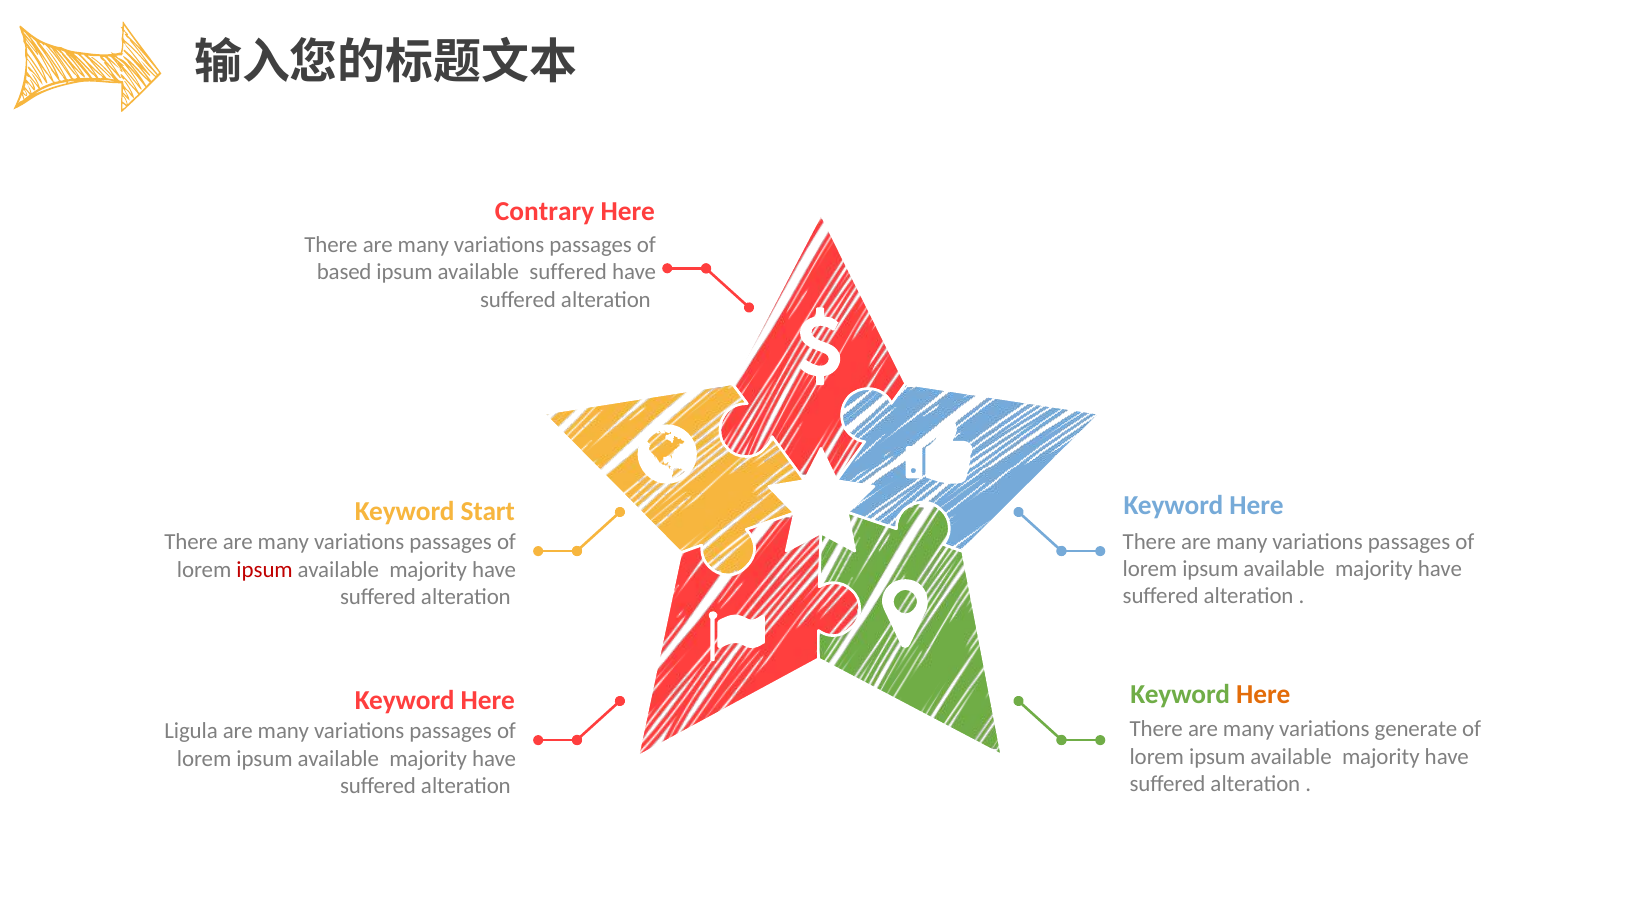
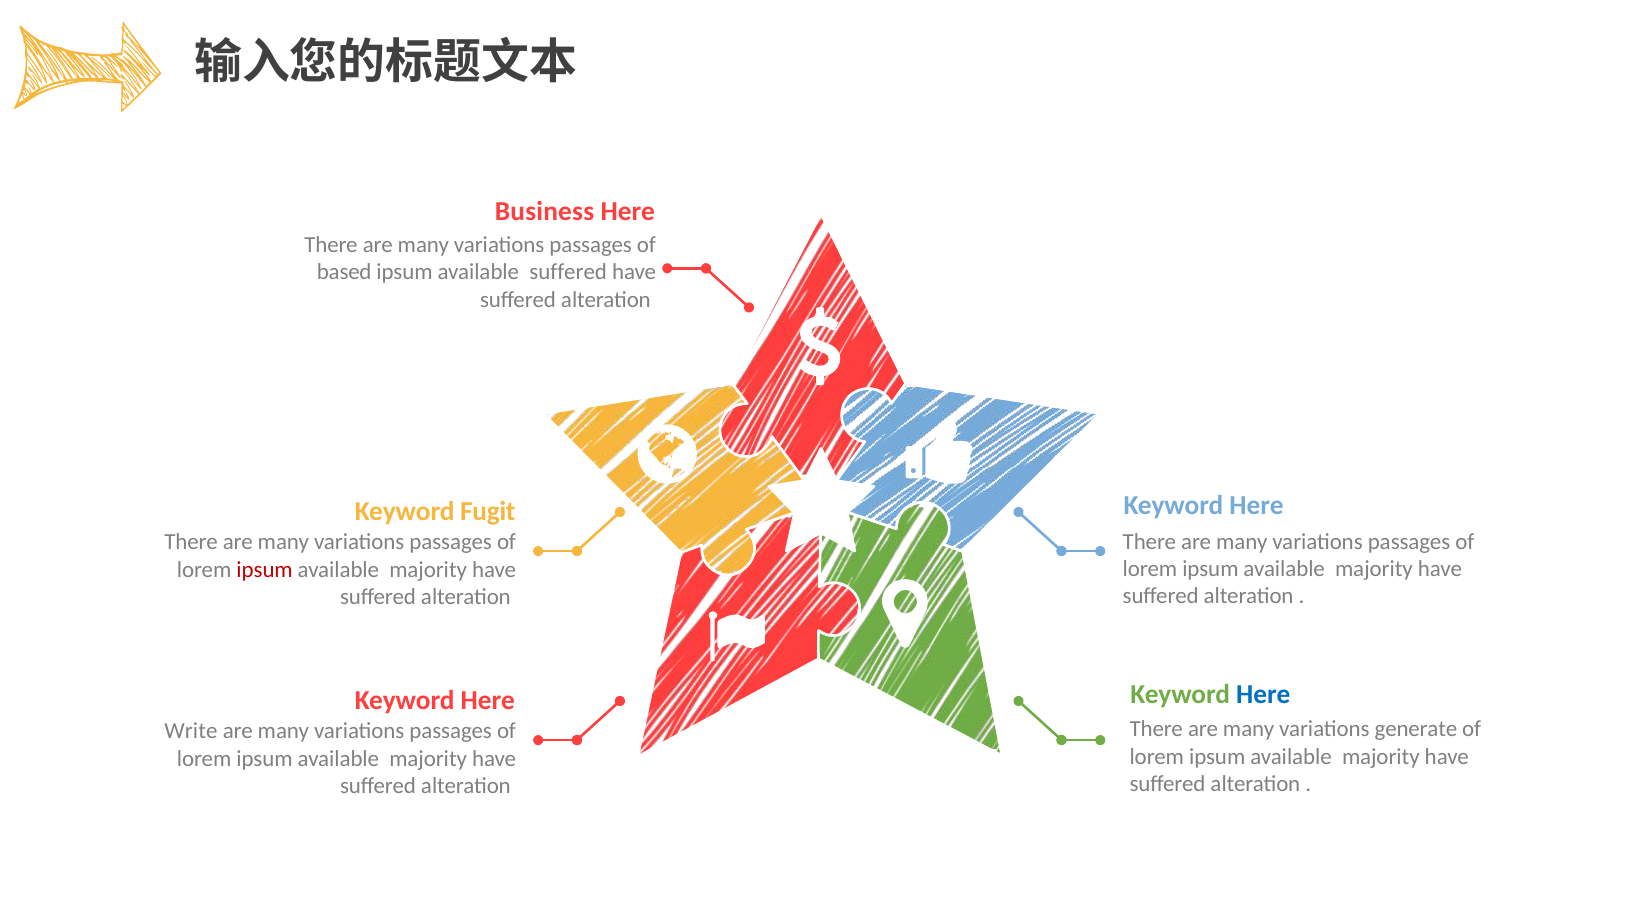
Contrary: Contrary -> Business (545, 211)
Start: Start -> Fugit (488, 511)
Here colour: orange -> blue (1263, 694)
Ligula: Ligula -> Write (191, 731)
